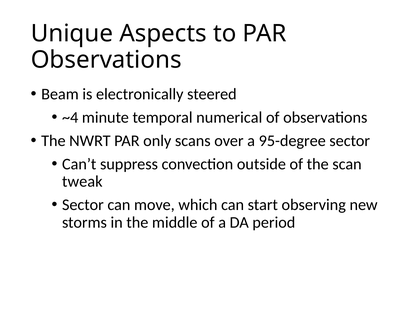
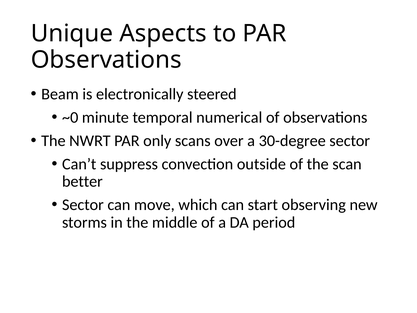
~4: ~4 -> ~0 (70, 117)
95-degree: 95-degree -> 30-degree (292, 141)
tweak: tweak -> better (82, 181)
